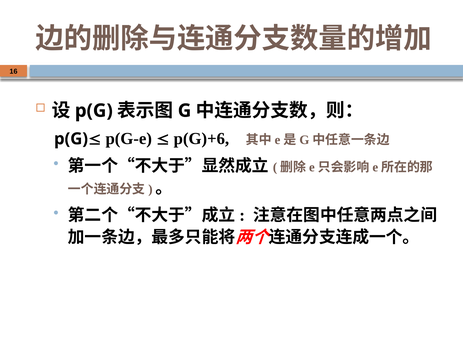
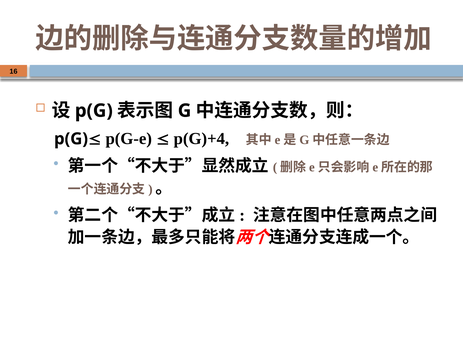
p(G)+6: p(G)+6 -> p(G)+4 (201, 139)
